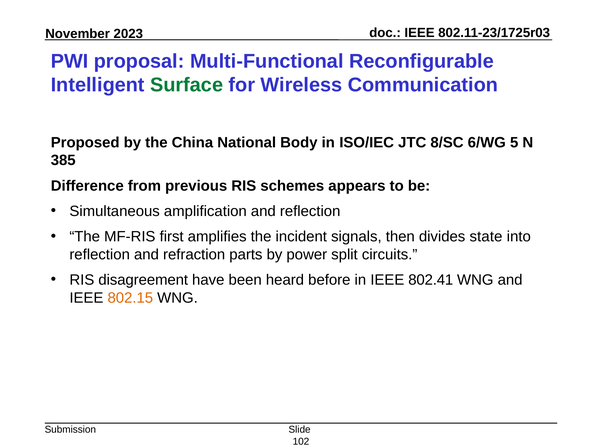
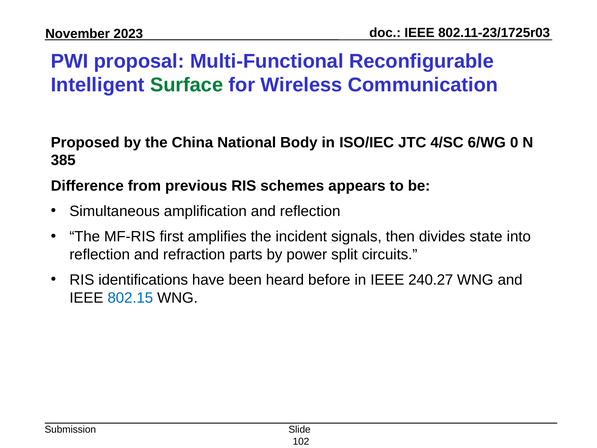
8/SC: 8/SC -> 4/SC (447, 142)
5: 5 -> 0 (514, 142)
disagreement: disagreement -> identifications (143, 280)
802.41: 802.41 -> 240.27 (431, 280)
802.15 colour: orange -> blue (130, 298)
